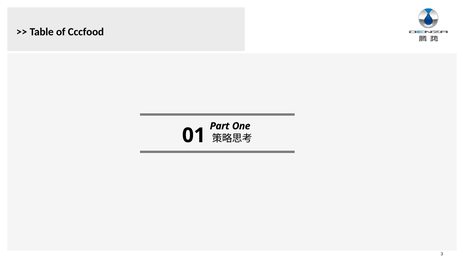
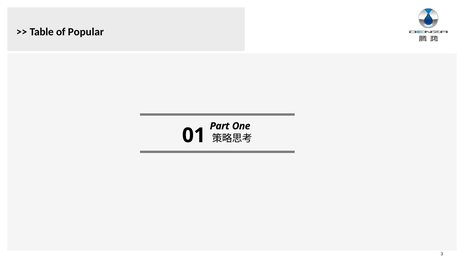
Cccfood: Cccfood -> Popular (86, 32)
